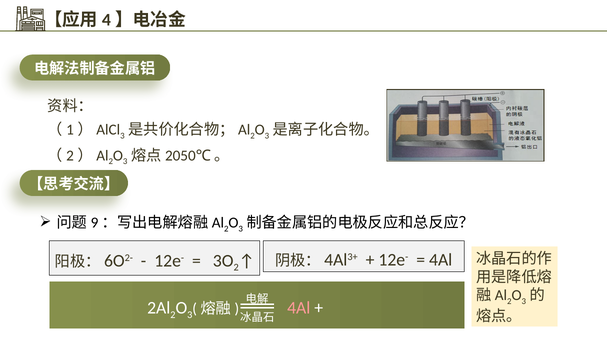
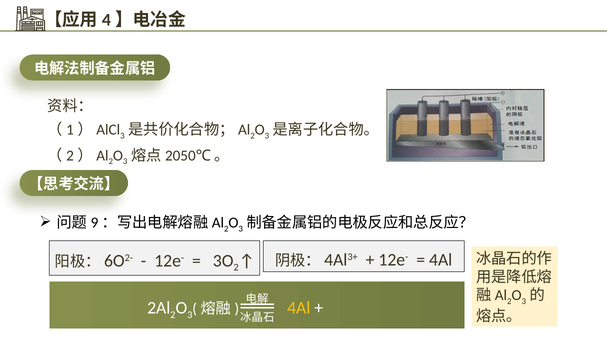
4Al colour: pink -> yellow (299, 307)
